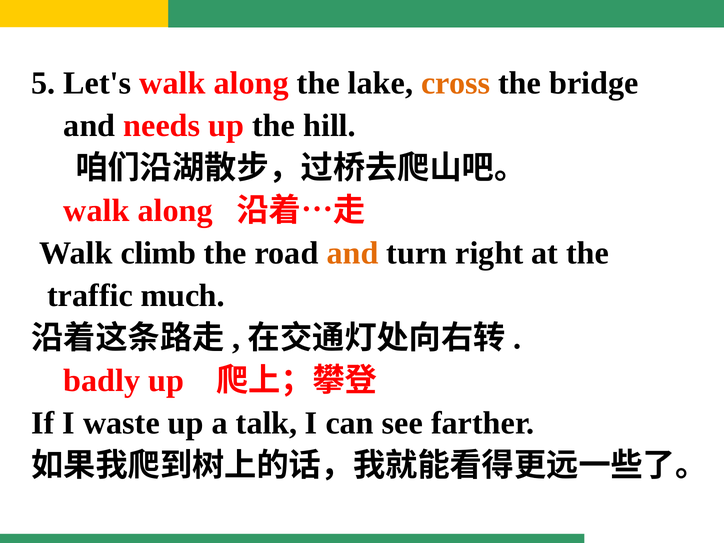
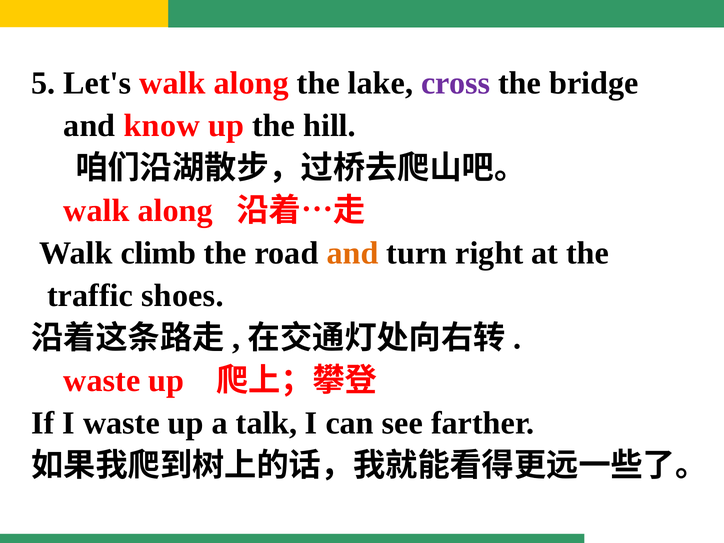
cross colour: orange -> purple (456, 83)
needs: needs -> know (162, 126)
much: much -> shoes (182, 296)
badly: badly -> waste (102, 381)
